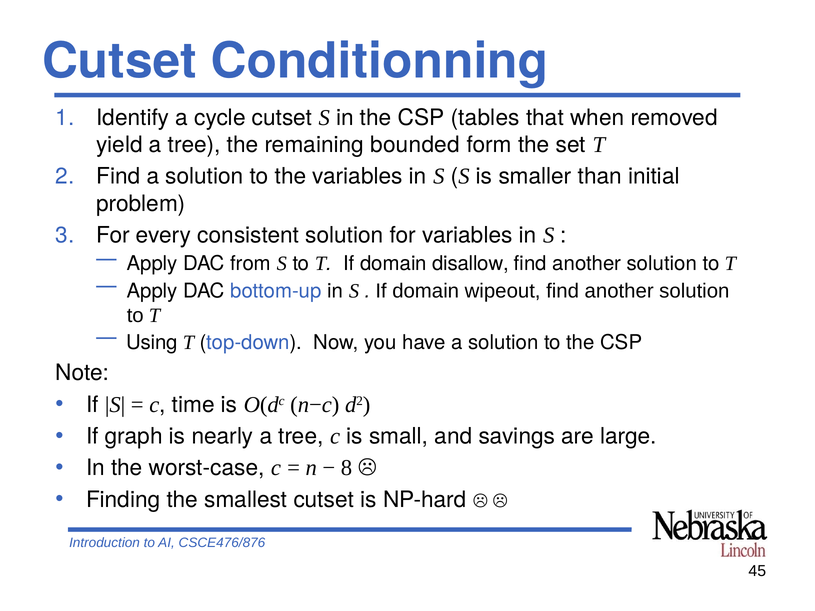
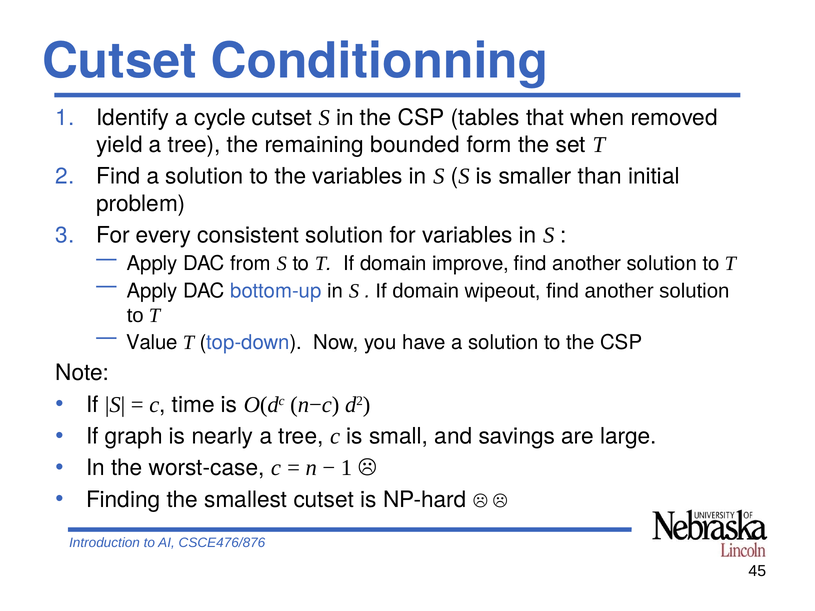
disallow: disallow -> improve (470, 264)
Using: Using -> Value (152, 343)
8: 8 -> 1 (346, 468)
